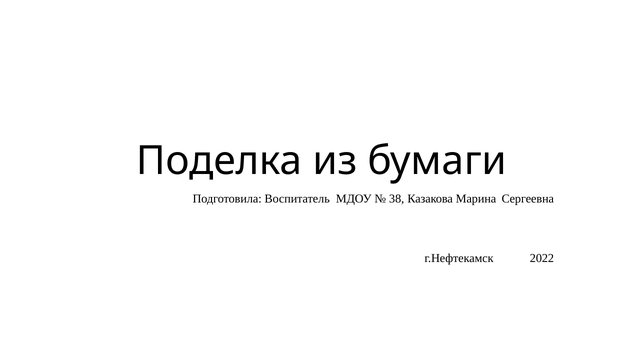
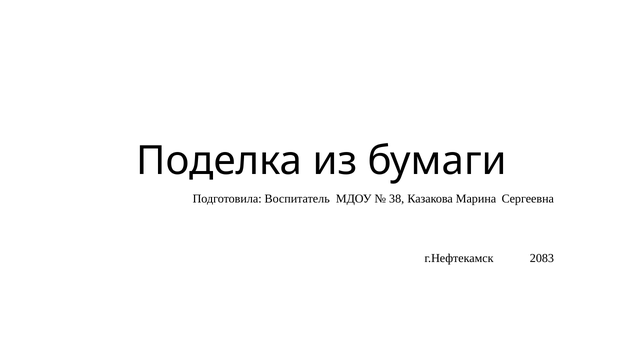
2022: 2022 -> 2083 (542, 258)
